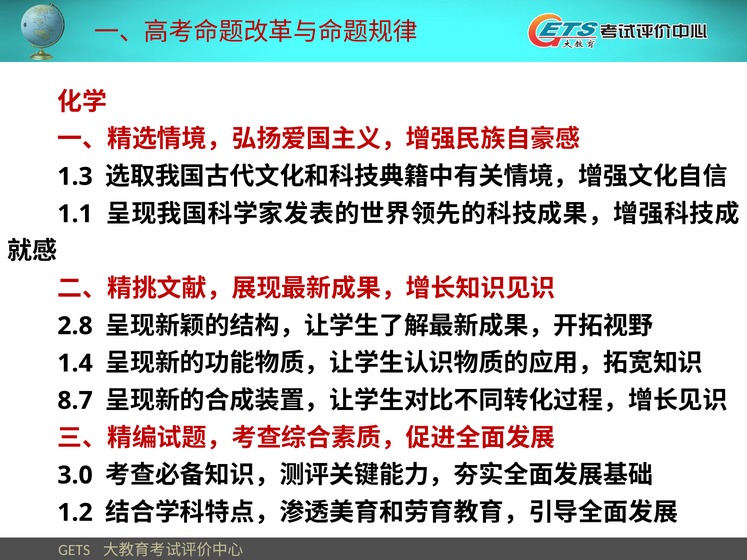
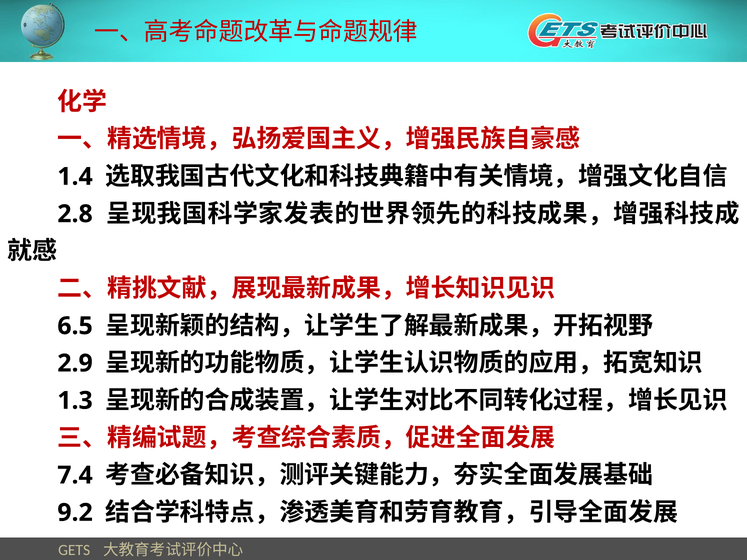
1.3: 1.3 -> 1.4 (75, 177)
1.1: 1.1 -> 2.8 (75, 214)
2.8: 2.8 -> 6.5 (75, 326)
1.4: 1.4 -> 2.9 (75, 363)
8.7: 8.7 -> 1.3 (75, 401)
3.0: 3.0 -> 7.4 (75, 475)
1.2: 1.2 -> 9.2 (75, 513)
